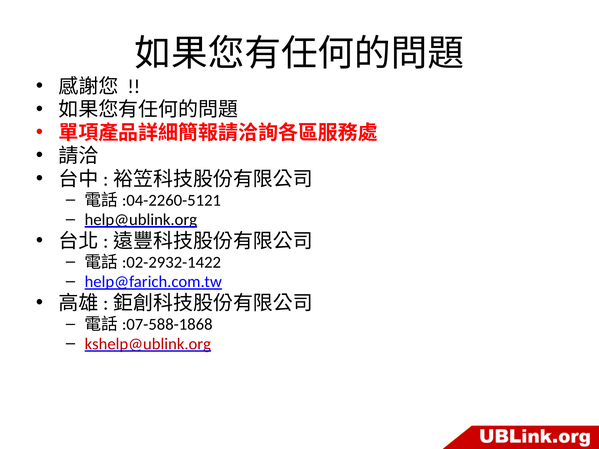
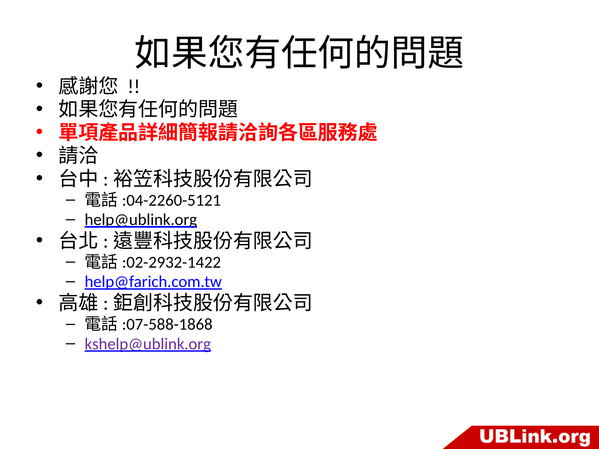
kshelp@ublink.org colour: red -> purple (148, 344)
